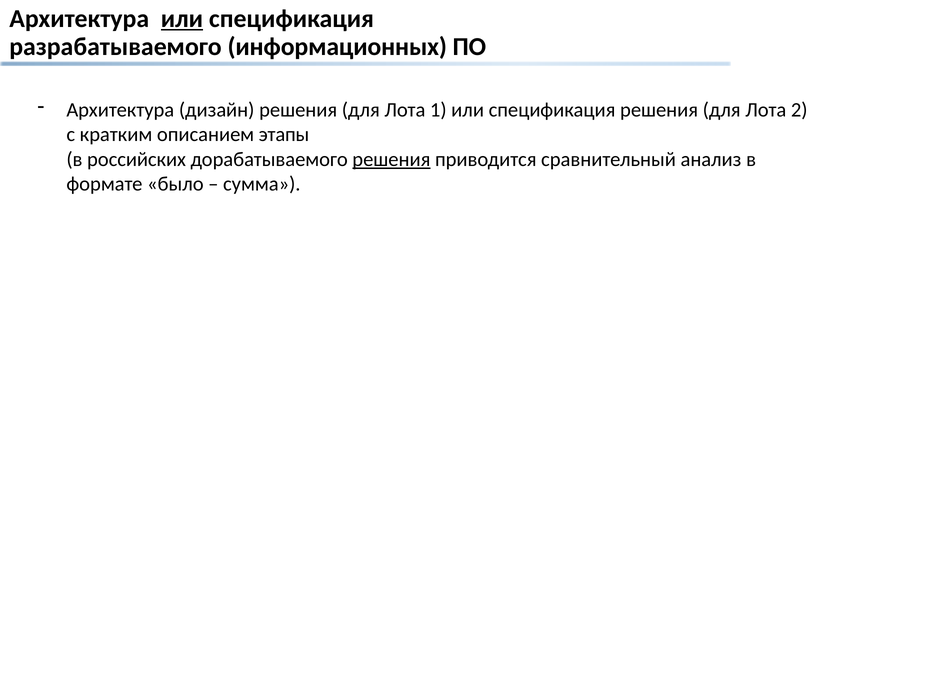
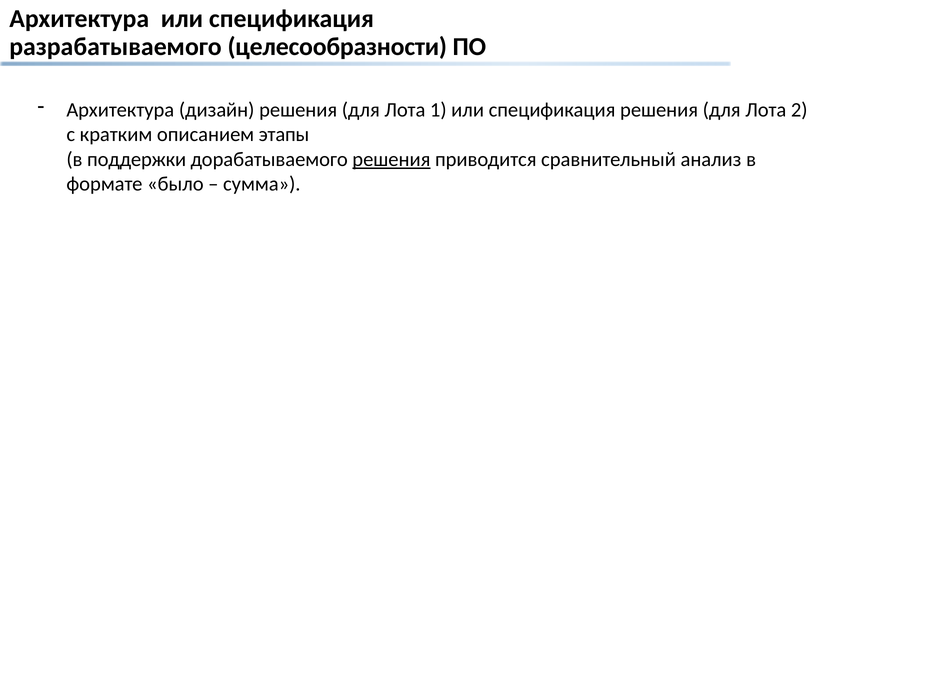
или underline: present -> none (182, 19)
информационных: информационных -> целесообразности (337, 47)
российских: российских -> поддержки (137, 159)
